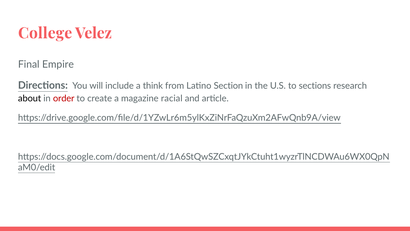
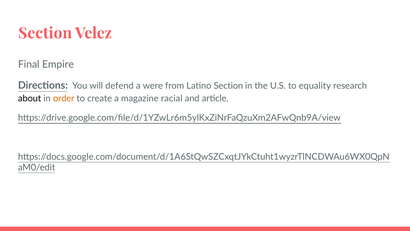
College: College -> Section (45, 33)
include: include -> defend (119, 86)
think: think -> were (153, 86)
sections: sections -> equality (315, 86)
order colour: red -> orange (64, 98)
